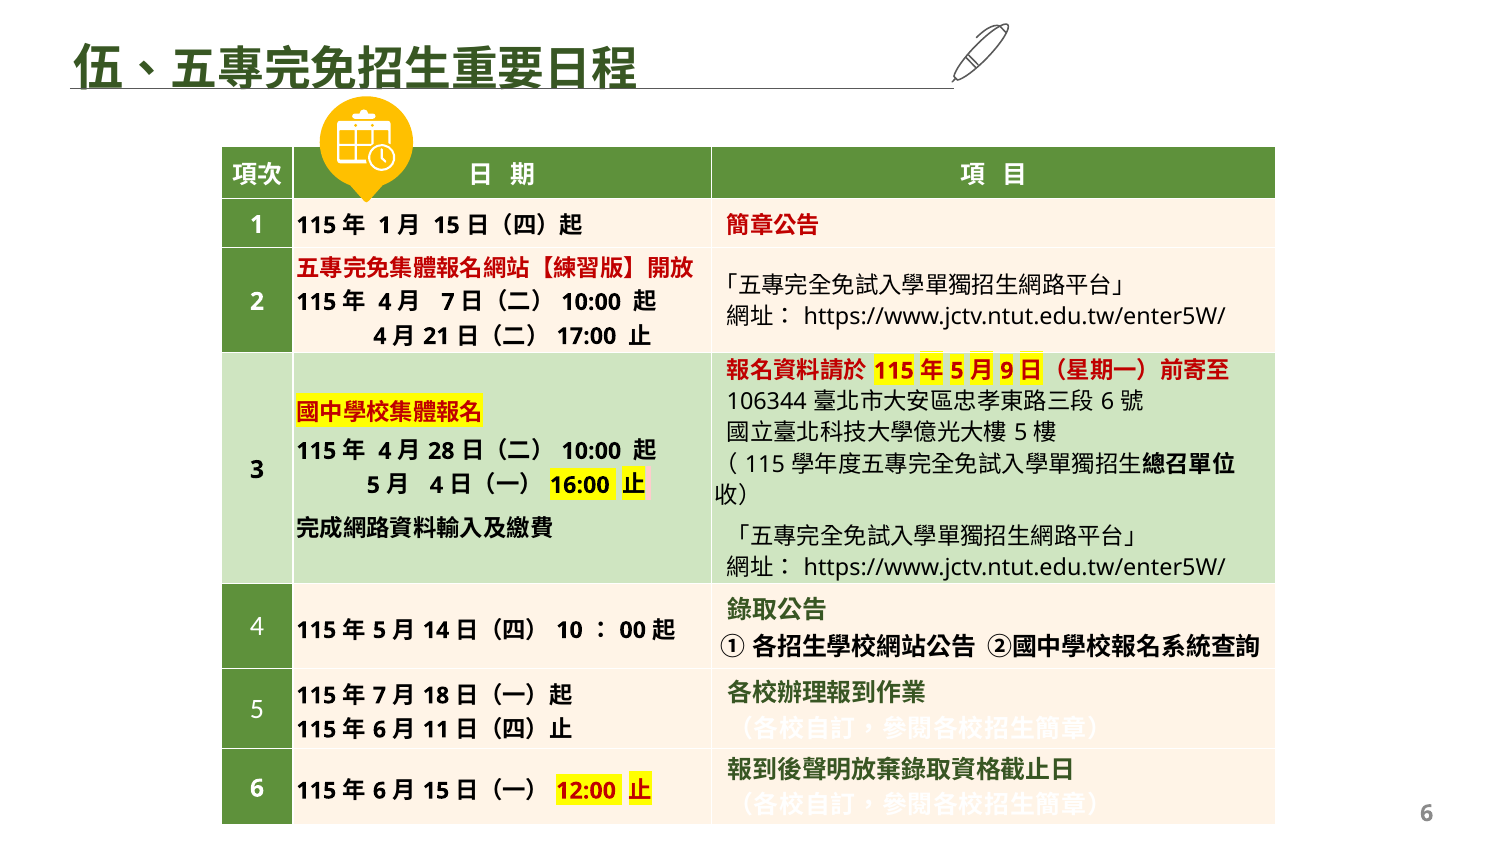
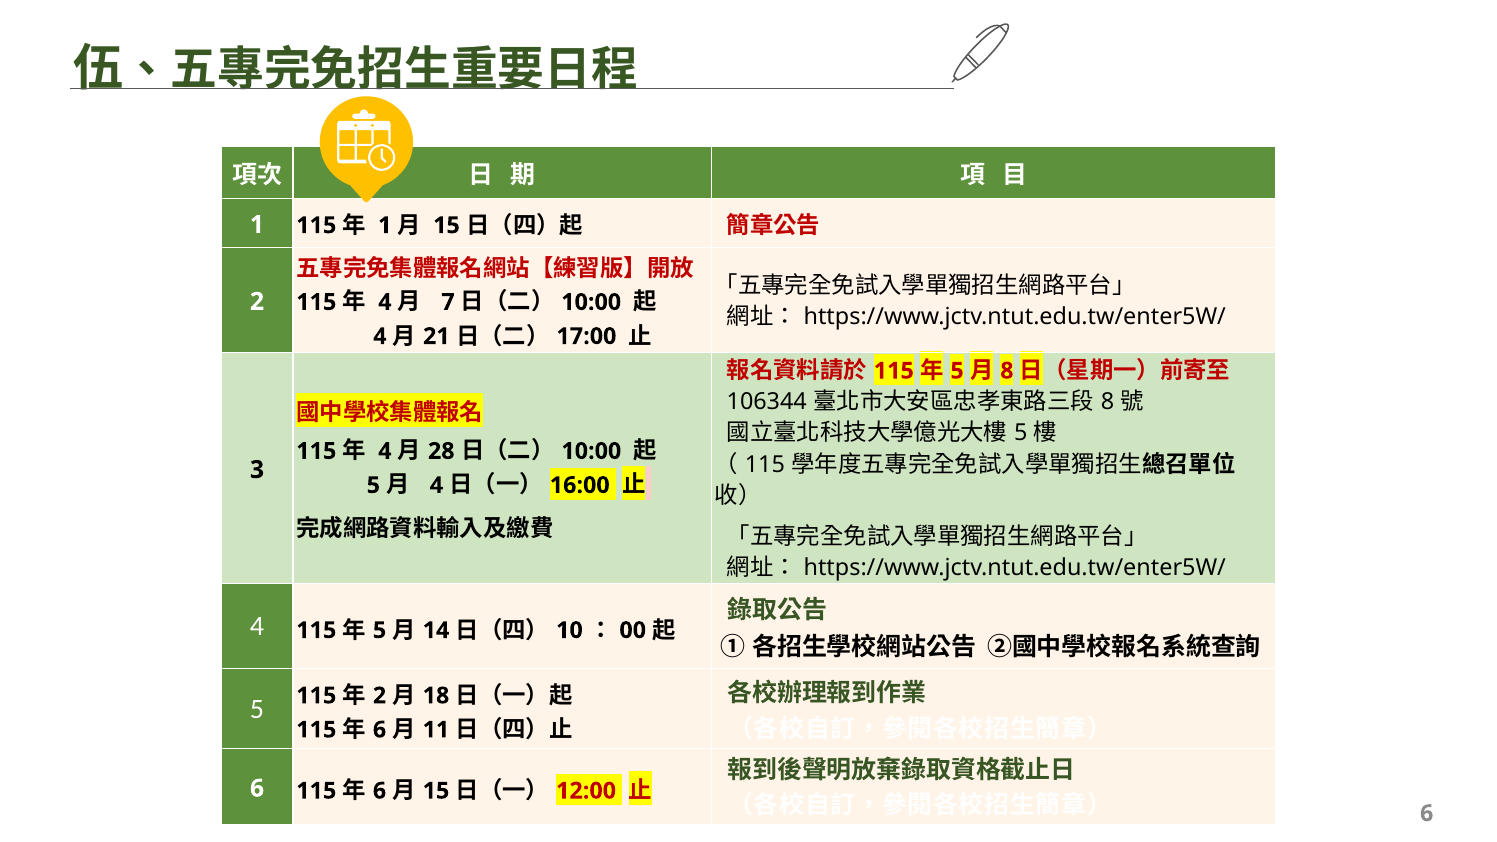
9: 9 -> 8 (1007, 371)
6: 6 -> 8 (1108, 402)
7: 7 -> 2 (380, 696)
